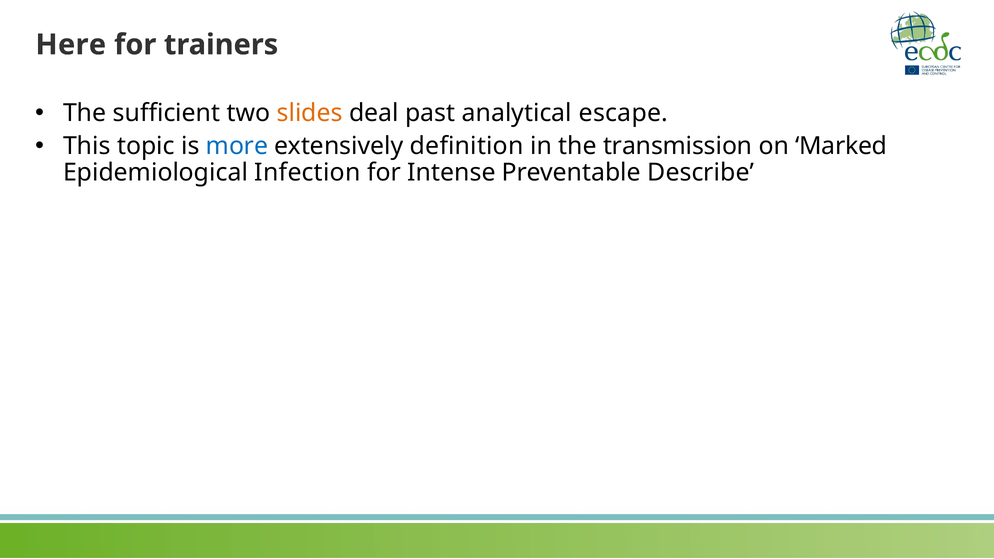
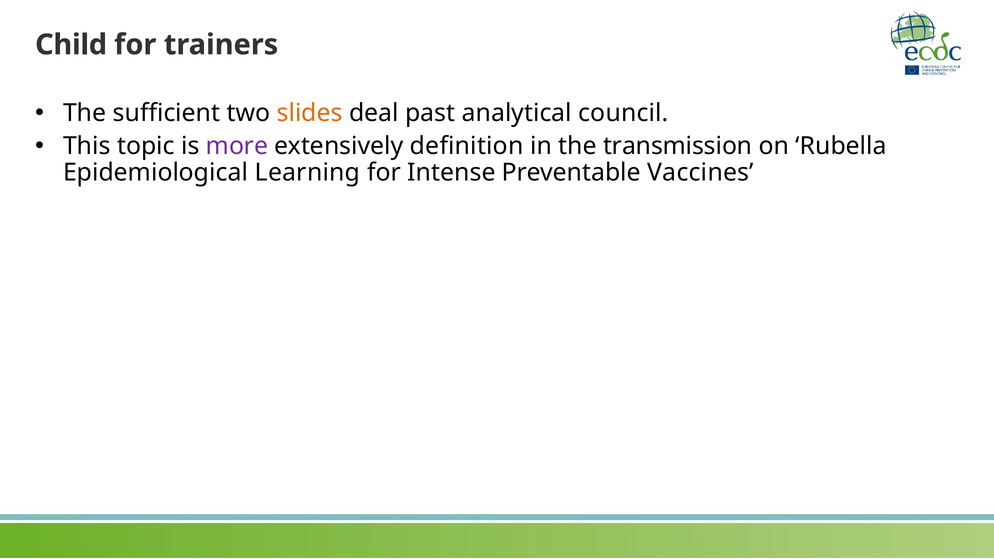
Here: Here -> Child (71, 45)
escape: escape -> council (623, 113)
more colour: blue -> purple (237, 146)
Marked: Marked -> Rubella (841, 146)
Infection: Infection -> Learning (307, 173)
Describe: Describe -> Vaccines (701, 173)
